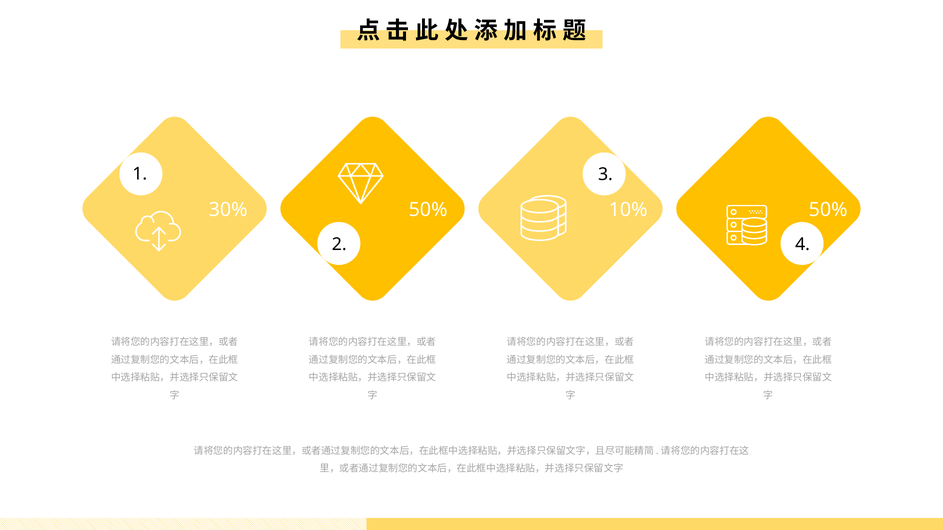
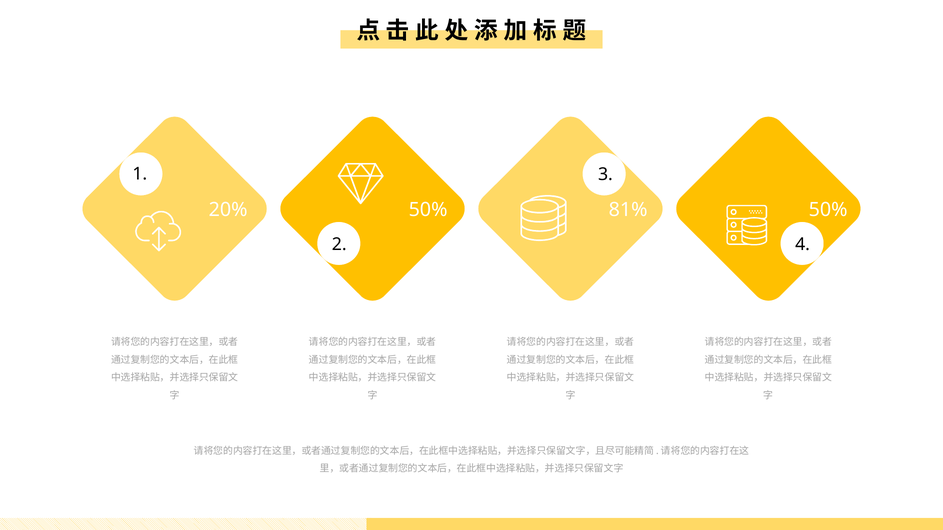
30%: 30% -> 20% (228, 210)
10%: 10% -> 81% (628, 210)
